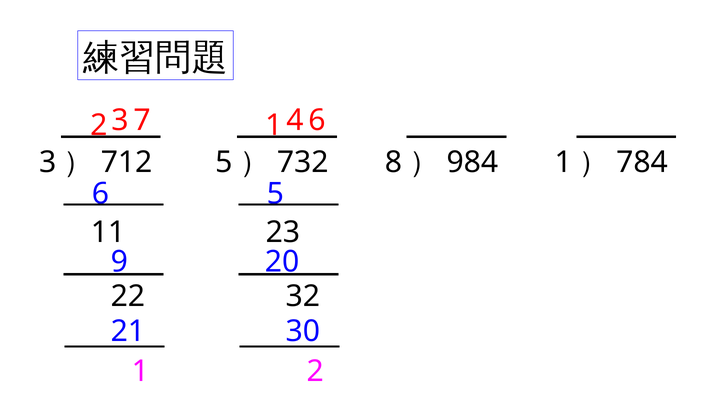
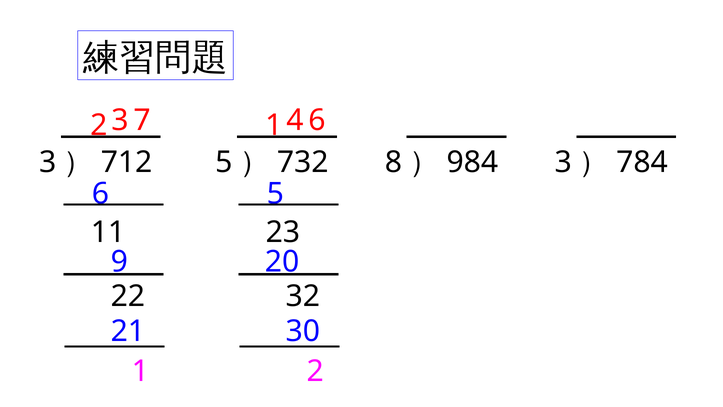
1: 1 -> 3 (563, 162)
